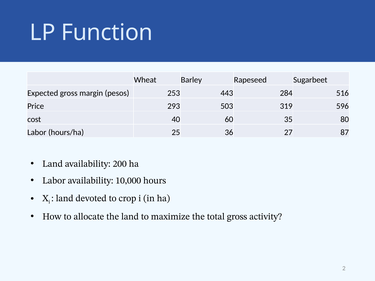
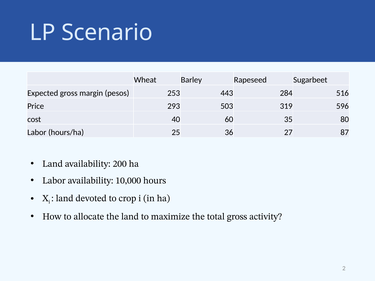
Function: Function -> Scenario (107, 33)
